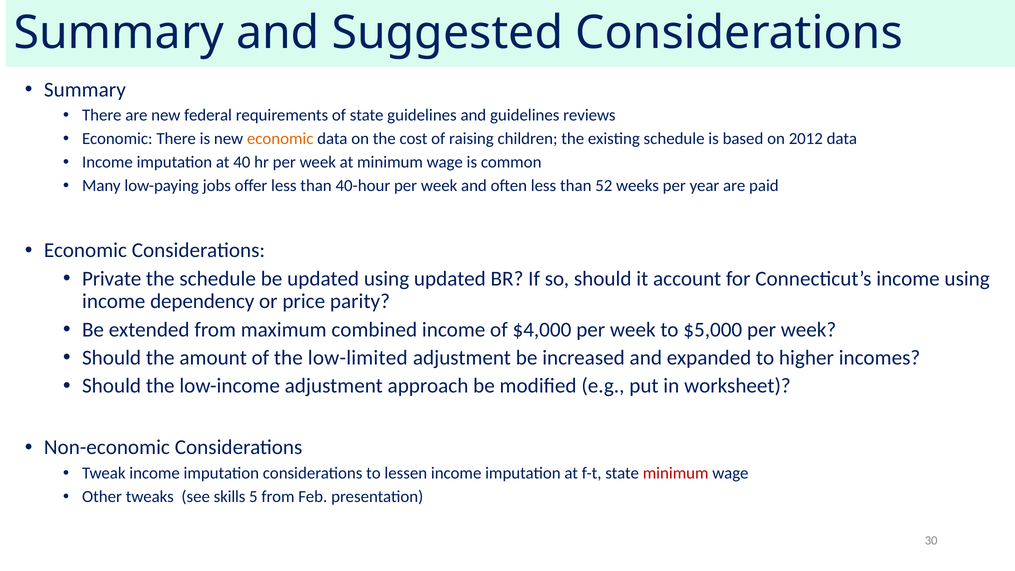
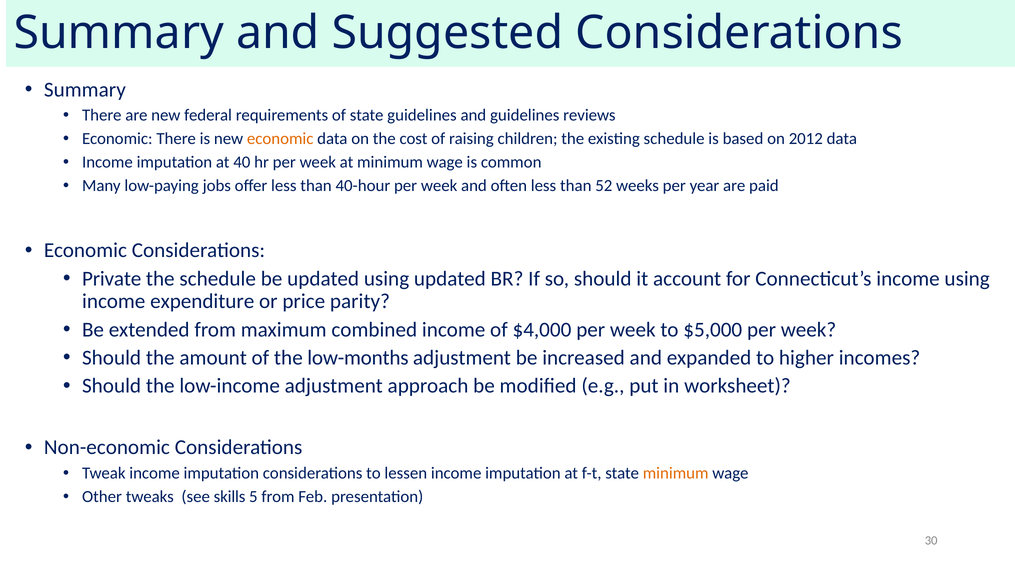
dependency: dependency -> expenditure (202, 301)
low-limited: low-limited -> low-months (358, 358)
minimum colour: red -> orange (676, 473)
